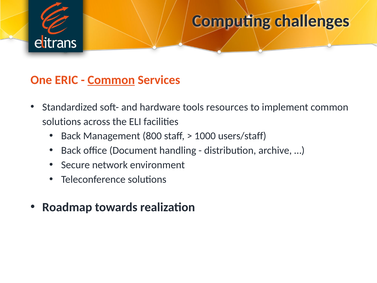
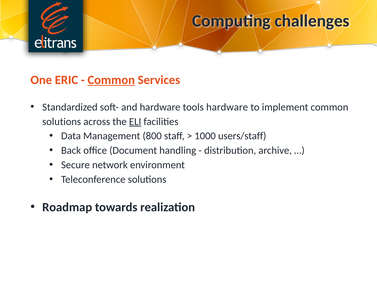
tools resources: resources -> hardware (227, 107)
ELI underline: none -> present (135, 121)
Back: Back -> Data (71, 136)
